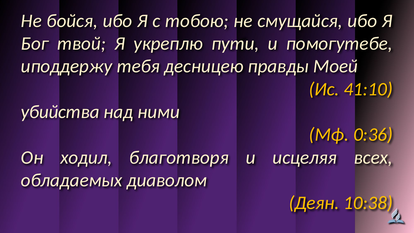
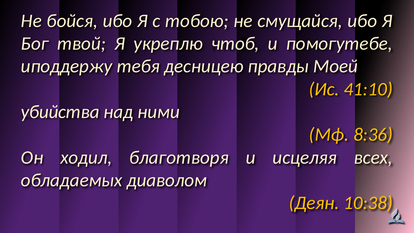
пути: пути -> чтоб (235, 44)
0:36: 0:36 -> 8:36 (373, 135)
